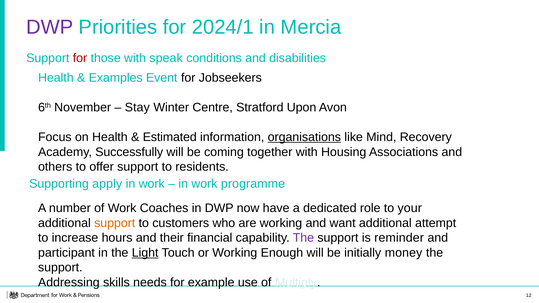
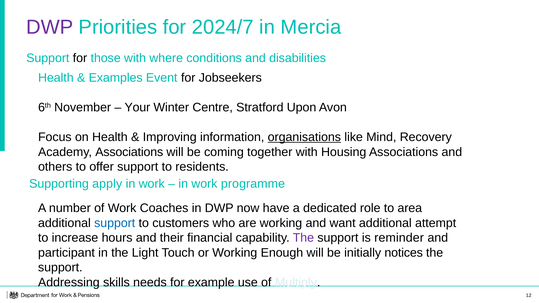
2024/1: 2024/1 -> 2024/7 (223, 27)
for colour: red -> black (80, 58)
speak: speak -> where (166, 58)
Stay: Stay -> Your (137, 108)
Estimated: Estimated -> Improving (170, 137)
Academy Successfully: Successfully -> Associations (129, 152)
your: your -> area (410, 208)
support colour: orange -> blue (115, 223)
Light underline: present -> none (145, 253)
money: money -> notices (404, 253)
